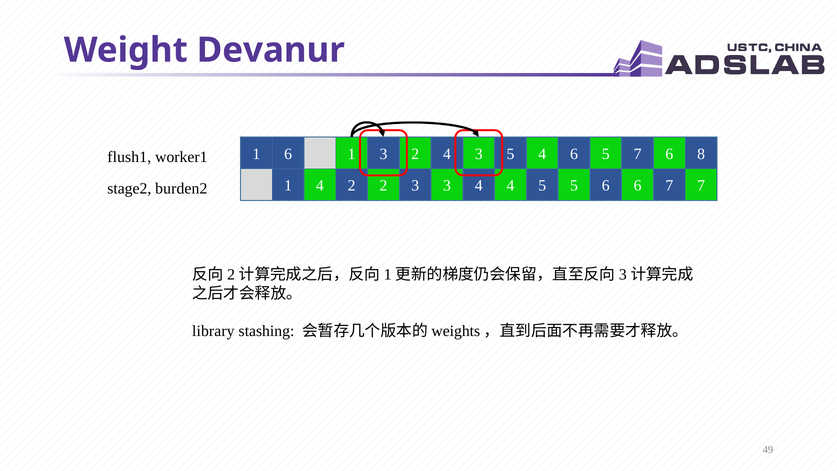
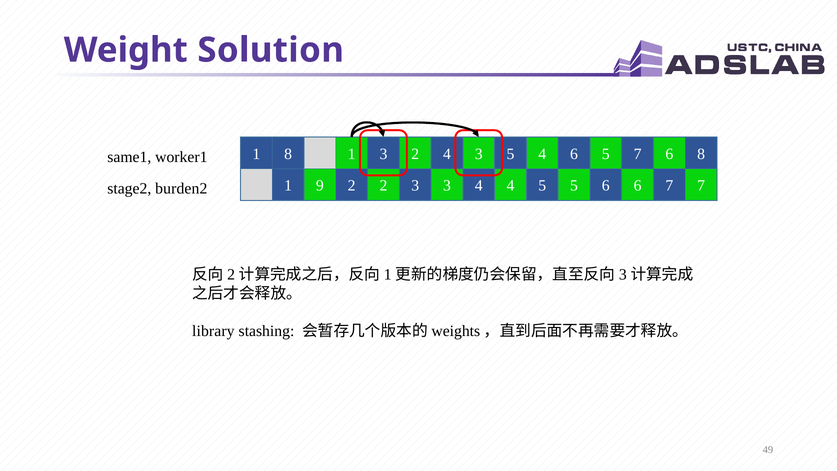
Devanur: Devanur -> Solution (271, 50)
1 6: 6 -> 8 (288, 154)
flush1: flush1 -> same1 (129, 157)
1 4: 4 -> 9 (320, 186)
